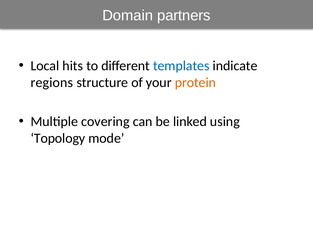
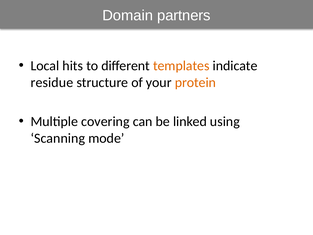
templates colour: blue -> orange (181, 66)
regions: regions -> residue (52, 82)
Topology: Topology -> Scanning (58, 138)
